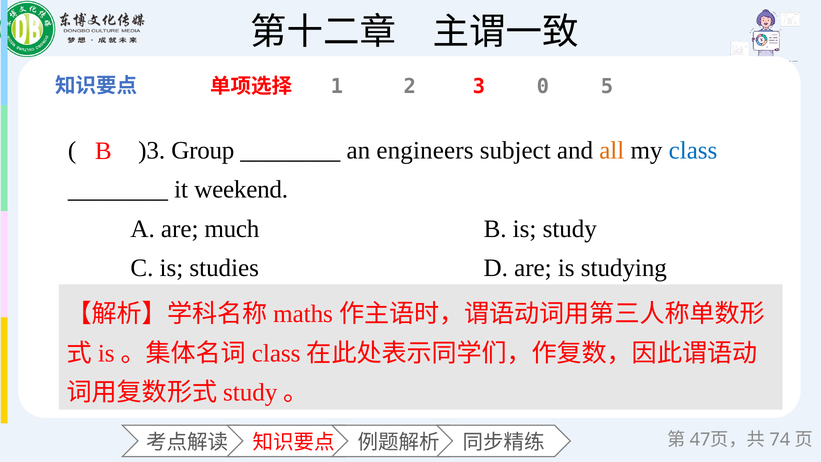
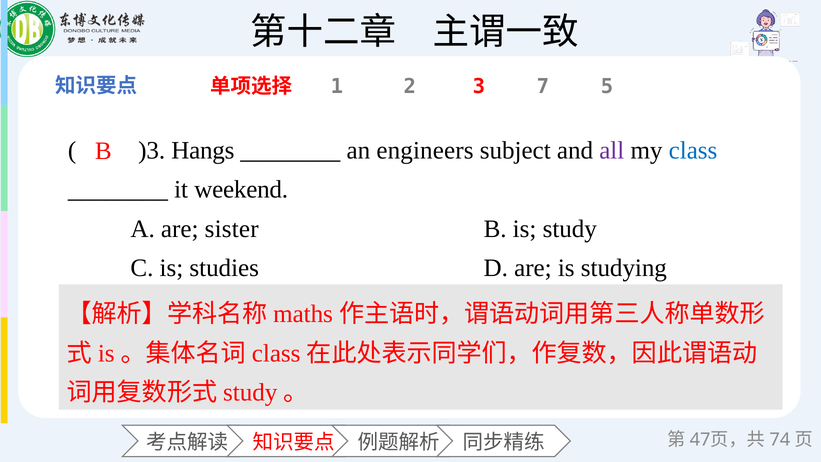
0: 0 -> 7 (543, 86)
Group: Group -> Hangs (203, 150)
all colour: orange -> purple (612, 150)
much: much -> sister (232, 229)
